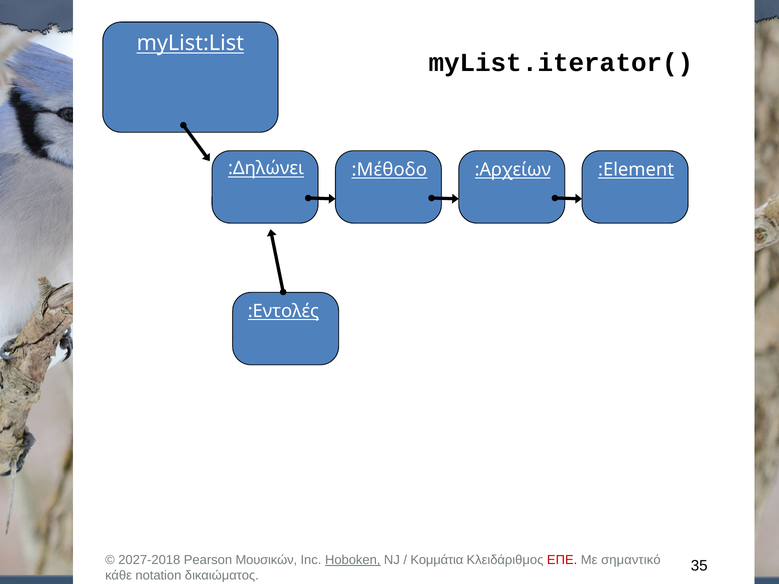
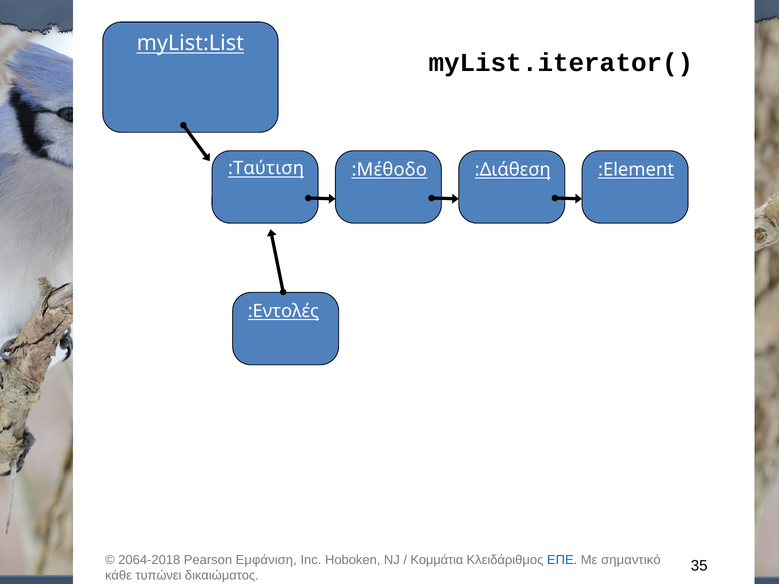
:Δηλώνει: :Δηλώνει -> :Ταύτιση (266, 168)
:Αρχείων: :Αρχείων -> :Διάθεση (513, 170)
2027-2018: 2027-2018 -> 2064-2018 (149, 560)
Μουσικών: Μουσικών -> Εμφάνιση (266, 560)
Hoboken underline: present -> none (353, 560)
ΕΠΕ colour: red -> blue (562, 560)
notation: notation -> τυπώνει (158, 576)
